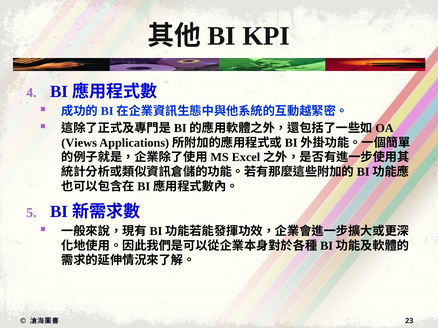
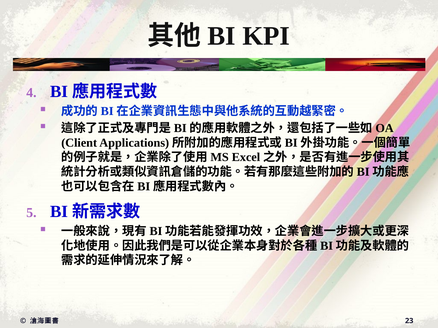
Views: Views -> Client (79, 143)
